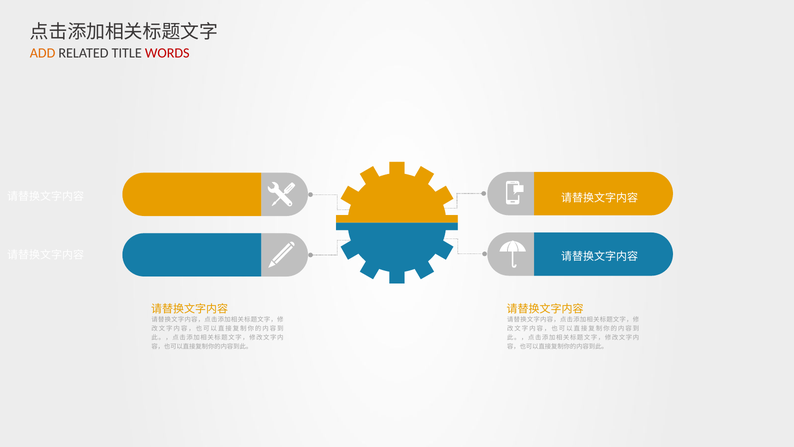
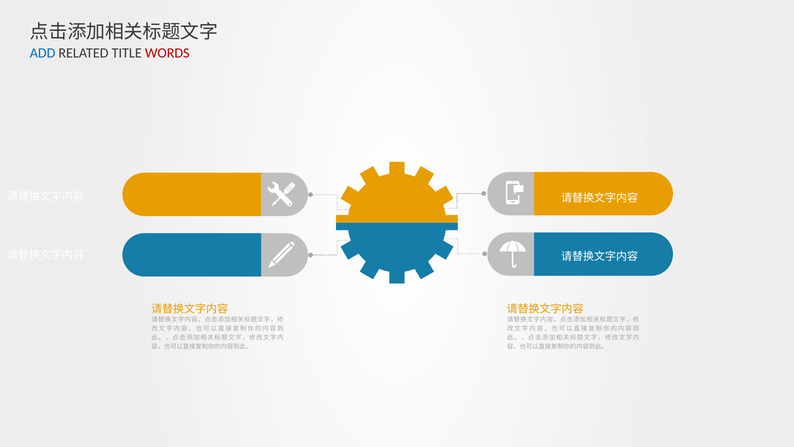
ADD colour: orange -> blue (43, 53)
